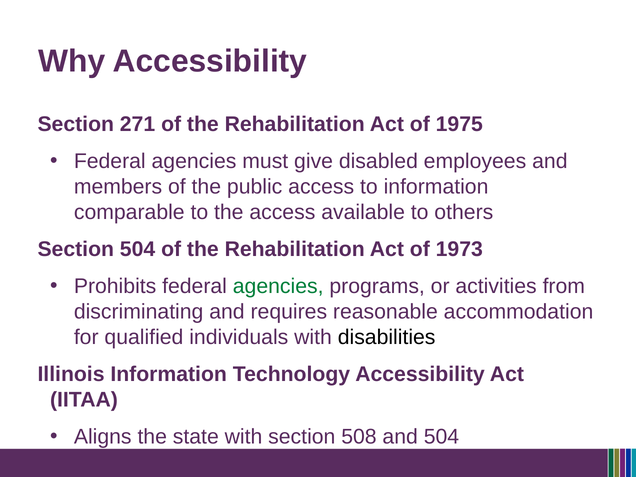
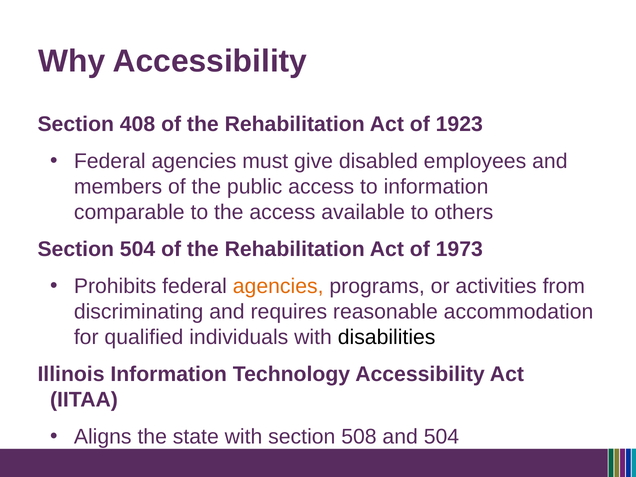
271: 271 -> 408 (138, 124)
1975: 1975 -> 1923 (459, 124)
agencies colour: green -> orange (278, 286)
